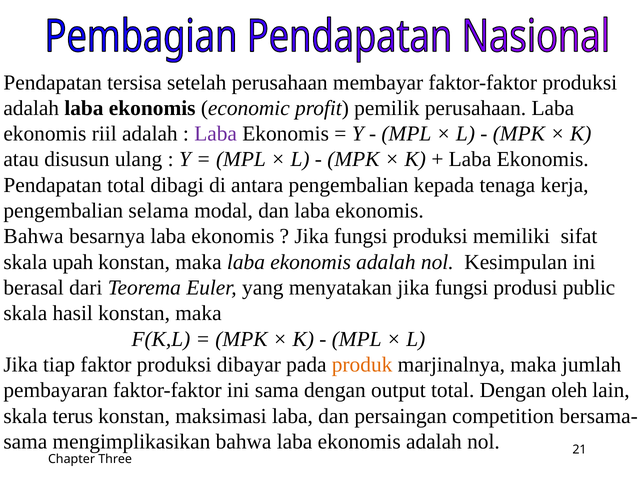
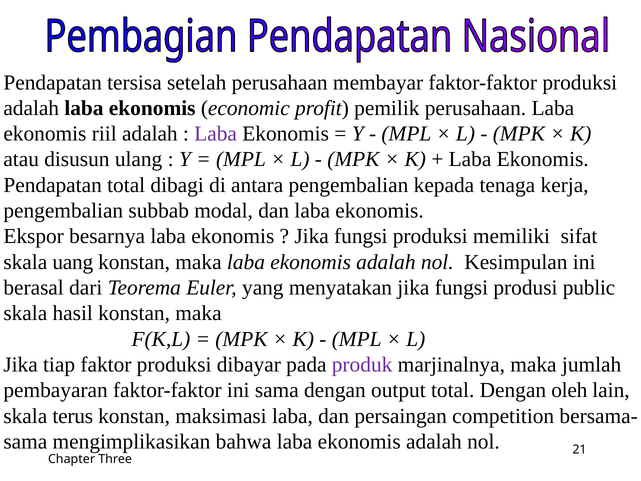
selama: selama -> subbab (159, 211)
Bahwa: Bahwa -> Ekspor (34, 236)
upah: upah -> uang (73, 262)
produk colour: orange -> purple (362, 364)
